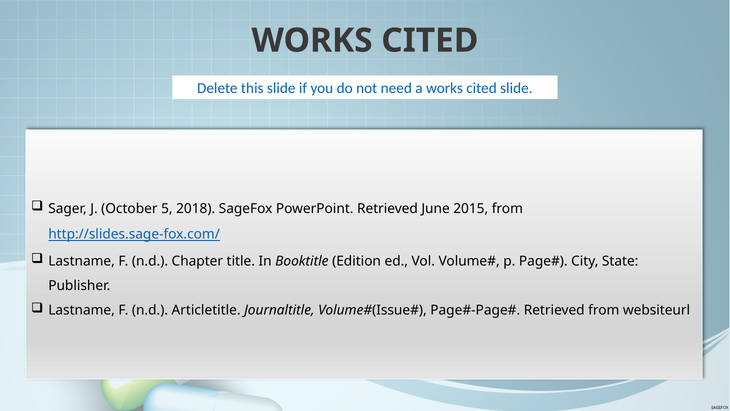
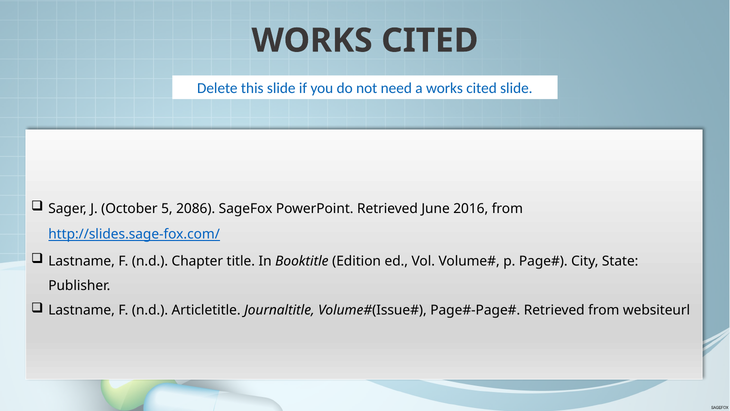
2018: 2018 -> 2086 (196, 208)
2015: 2015 -> 2016 (471, 208)
